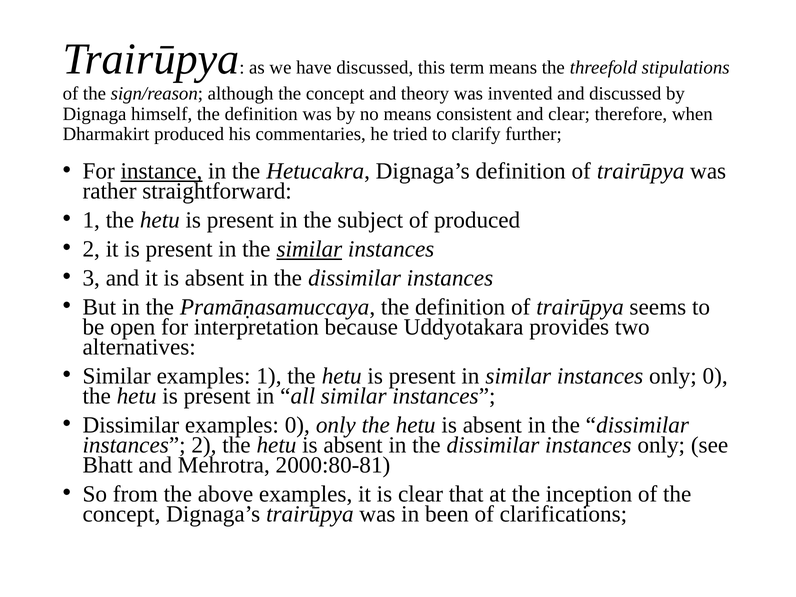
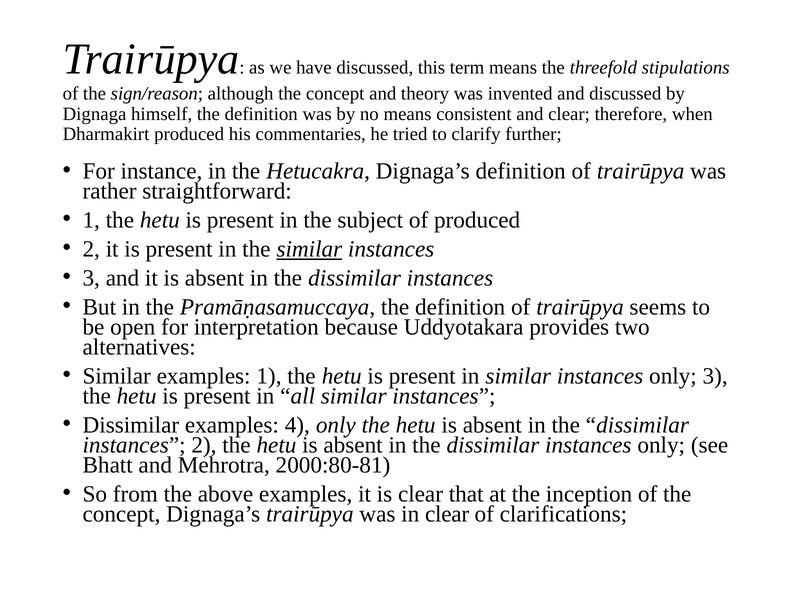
instance underline: present -> none (161, 171)
only 0: 0 -> 3 (715, 376)
examples 0: 0 -> 4 (297, 425)
in been: been -> clear (447, 514)
